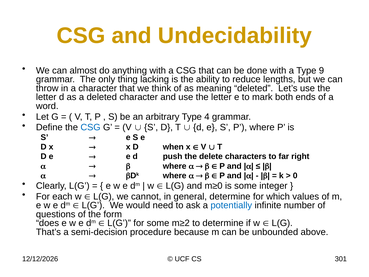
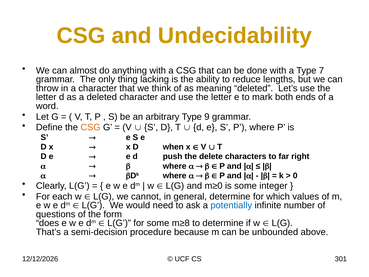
9: 9 -> 7 (321, 70)
4: 4 -> 9 (207, 117)
CSG colour: blue -> orange (91, 127)
m≥2: m≥2 -> m≥8 (181, 223)
